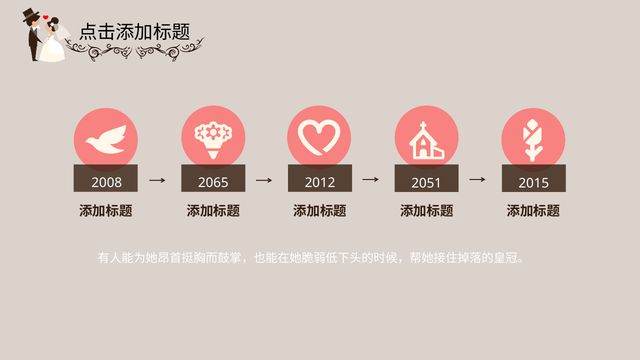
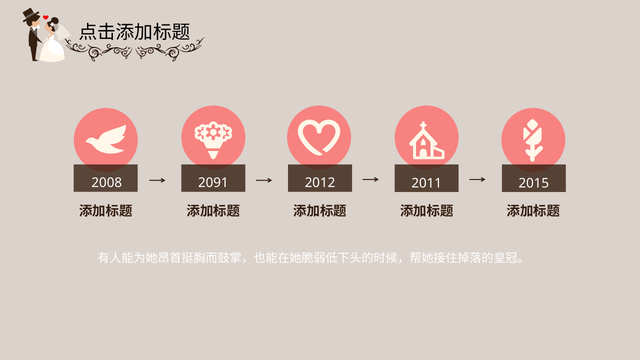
2065: 2065 -> 2091 (213, 183)
2051: 2051 -> 2011 (427, 183)
